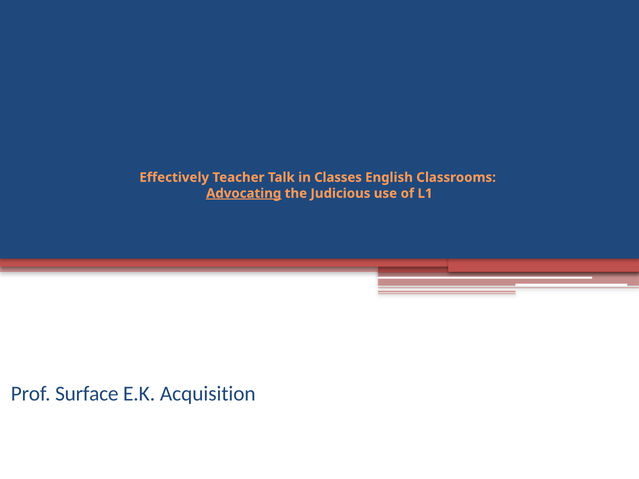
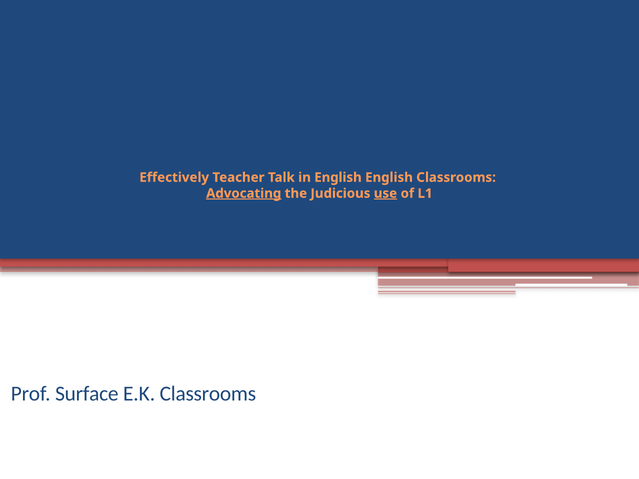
in Classes: Classes -> English (338, 177)
use underline: none -> present (385, 193)
E.K Acquisition: Acquisition -> Classrooms (208, 394)
